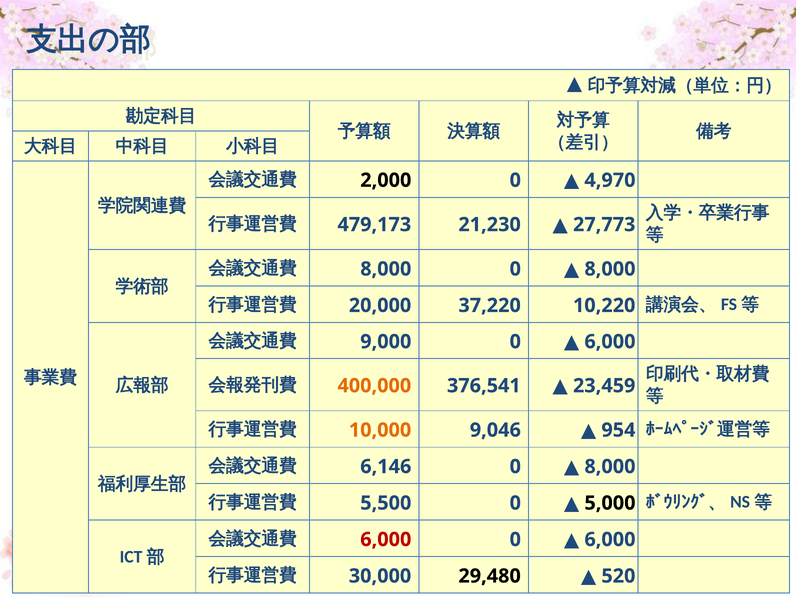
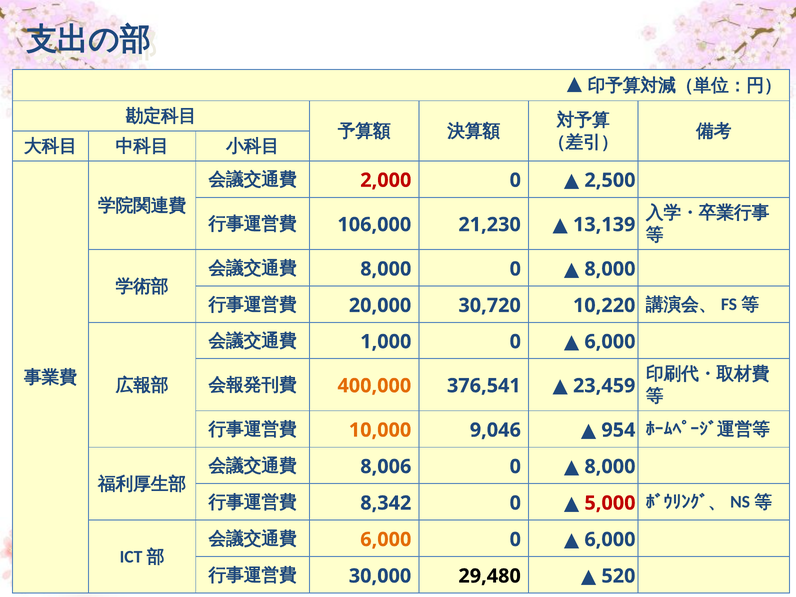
2,000 colour: black -> red (386, 180)
4,970: 4,970 -> 2,500 (610, 180)
479,173: 479,173 -> 106,000 (374, 225)
27,773: 27,773 -> 13,139 (604, 225)
37,220: 37,220 -> 30,720 (490, 305)
9,000: 9,000 -> 1,000 (386, 342)
6,146: 6,146 -> 8,006 (386, 467)
5,500: 5,500 -> 8,342 (386, 503)
5,000 colour: black -> red (610, 503)
6,000 colour: red -> orange (386, 540)
